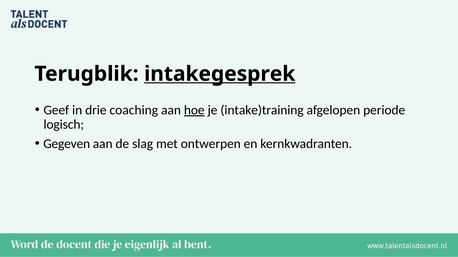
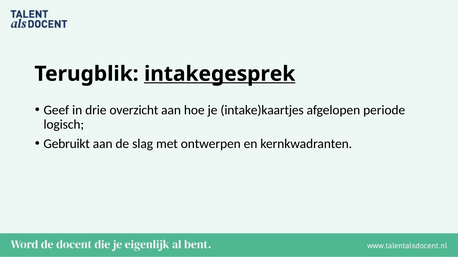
coaching: coaching -> overzicht (134, 110)
hoe underline: present -> none (194, 110)
intake)training: intake)training -> intake)kaartjes (262, 110)
Gegeven: Gegeven -> Gebruikt (67, 144)
